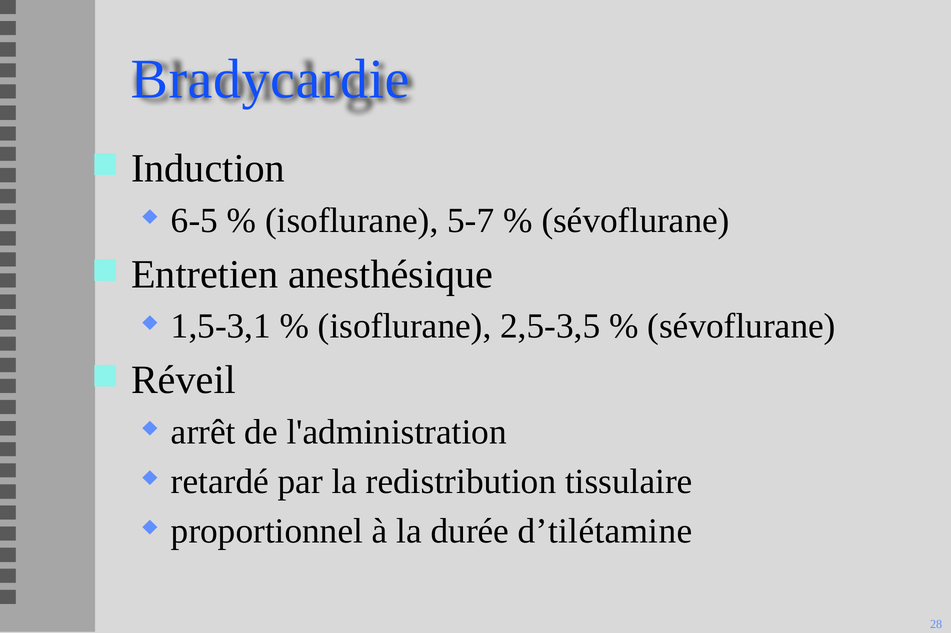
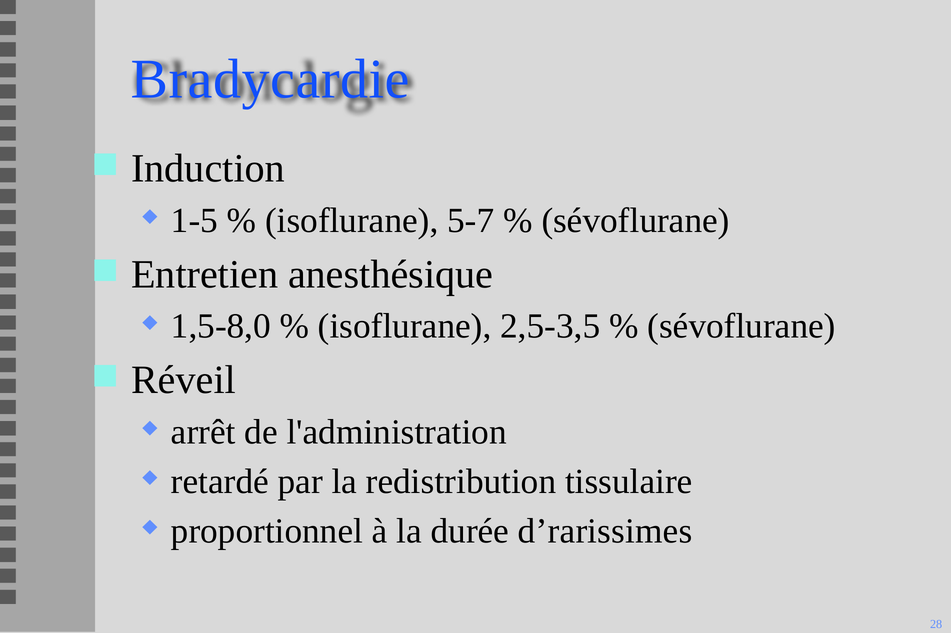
6-5: 6-5 -> 1-5 (194, 221)
1,5-3,1: 1,5-3,1 -> 1,5-8,0 (221, 326)
d’tilétamine: d’tilétamine -> d’rarissimes (605, 531)
